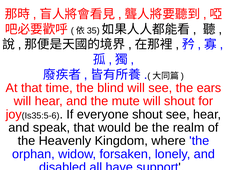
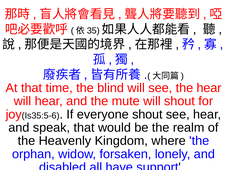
the ears: ears -> hear (209, 88)
